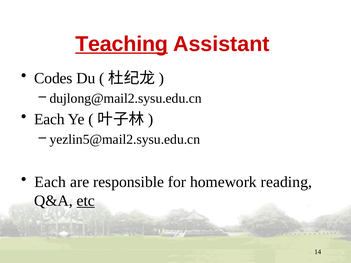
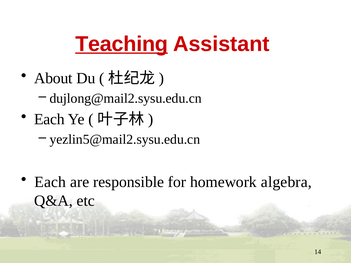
Codes: Codes -> About (53, 78)
reading: reading -> algebra (286, 182)
etc underline: present -> none (86, 201)
